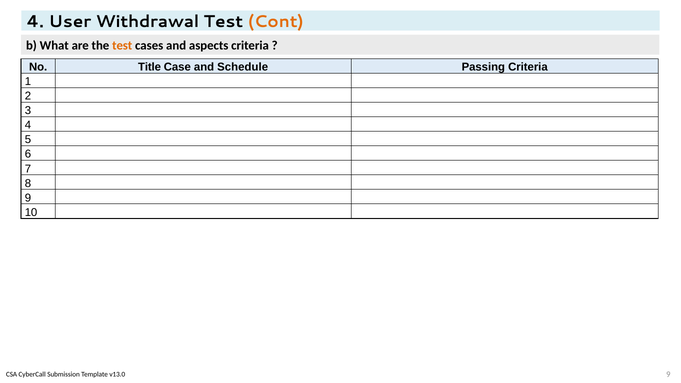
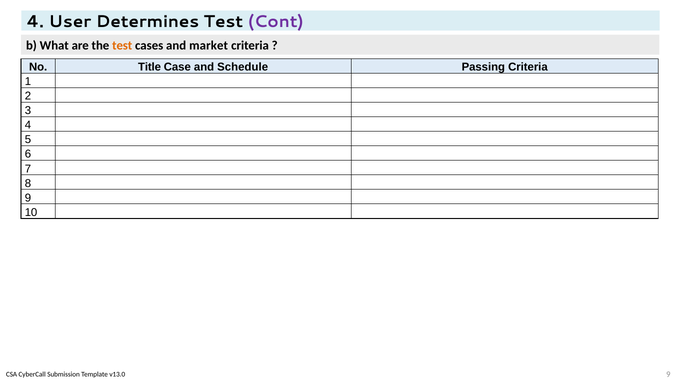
Withdrawal: Withdrawal -> Determines (147, 22)
Cont colour: orange -> purple (276, 22)
aspects: aspects -> market (209, 46)
